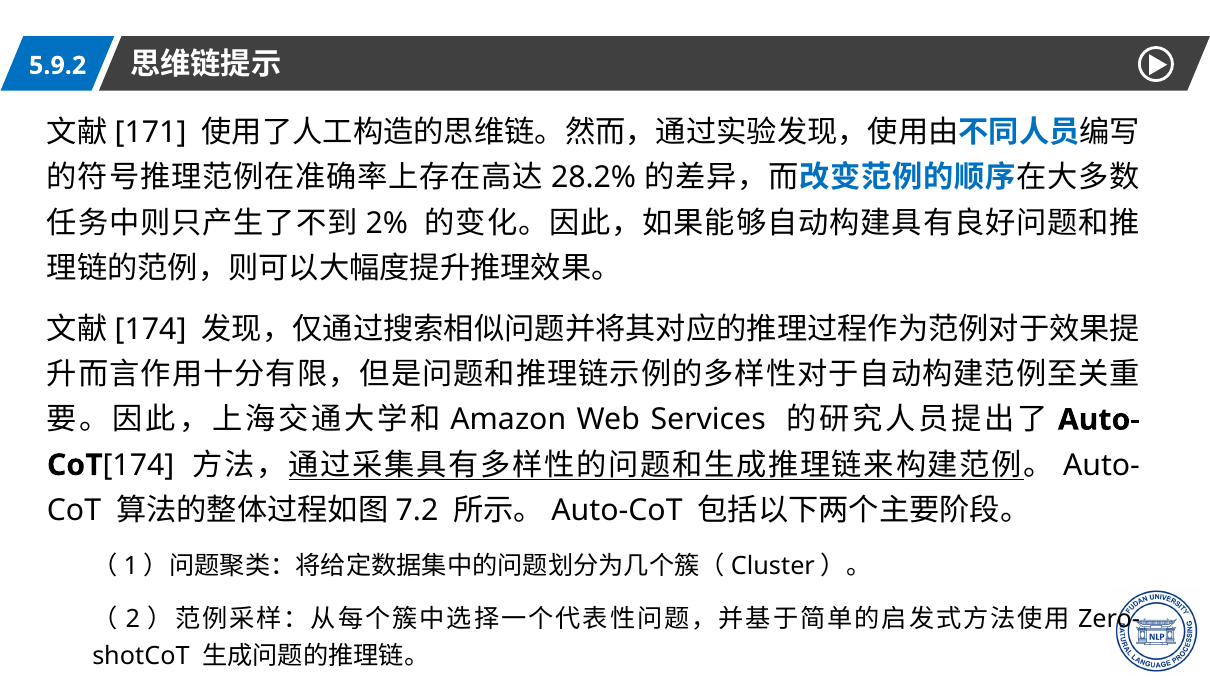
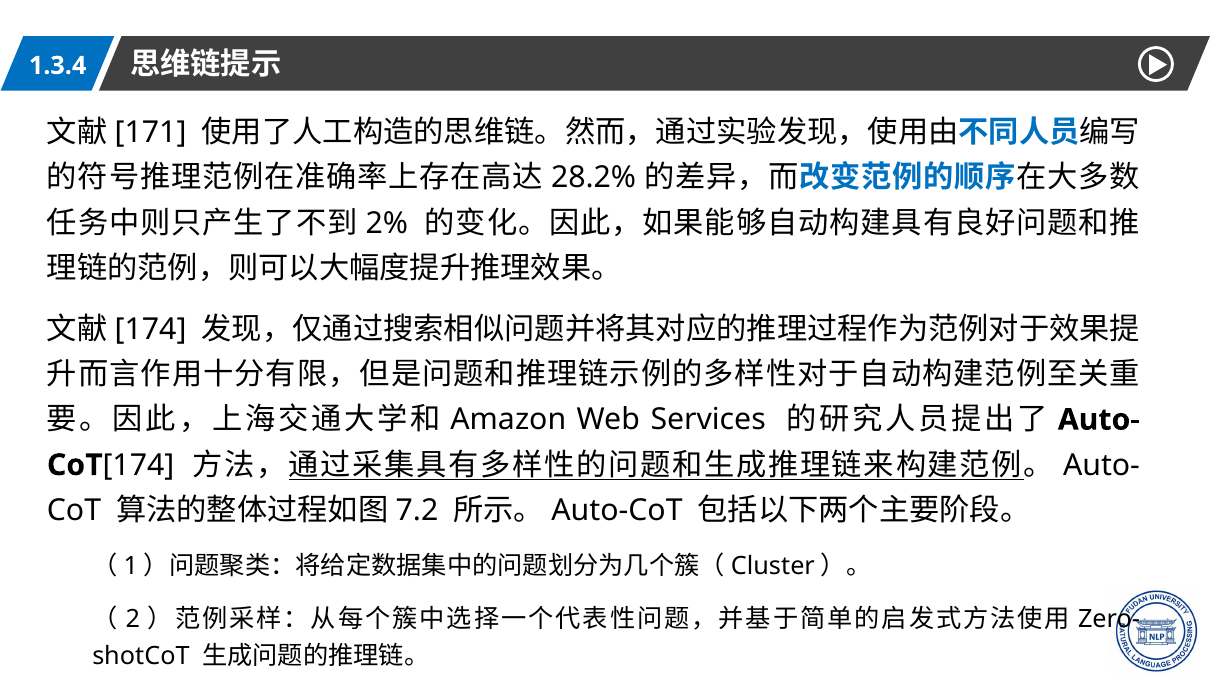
5.9.2: 5.9.2 -> 1.3.4 (58, 66)
